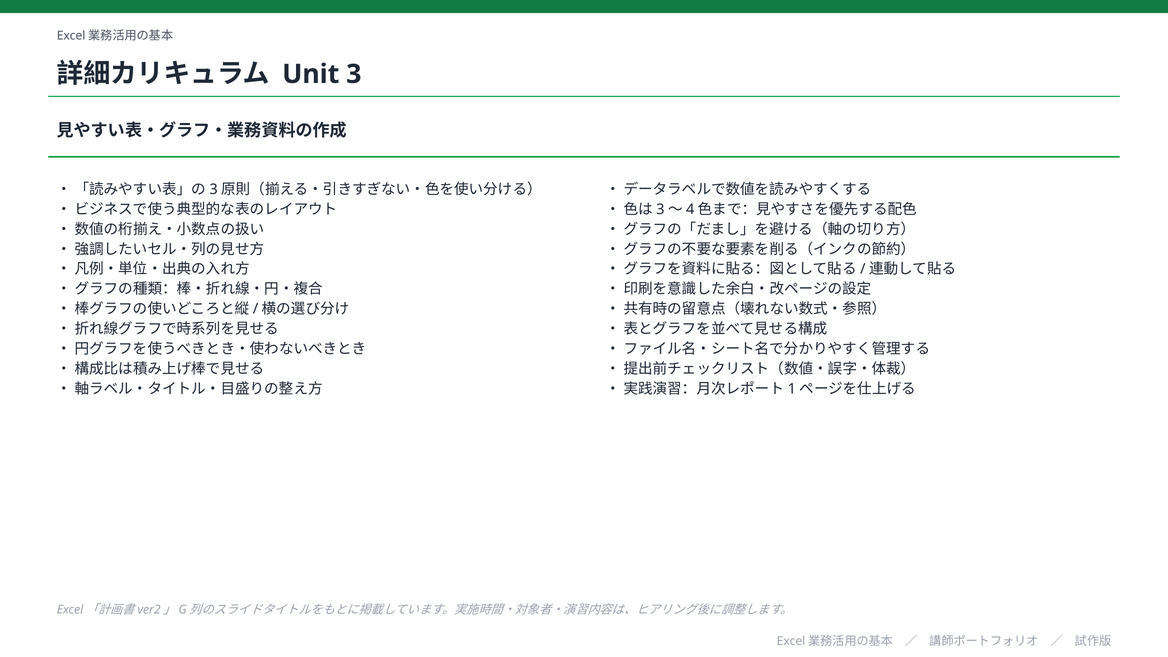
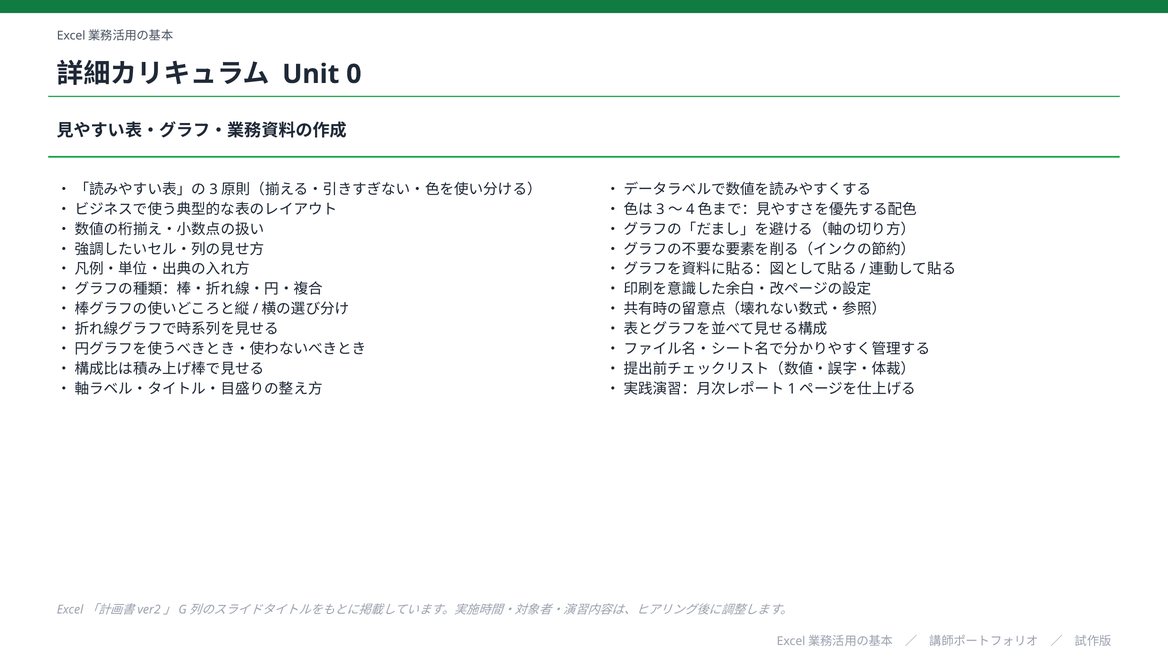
3: 3 -> 0 (354, 74)
